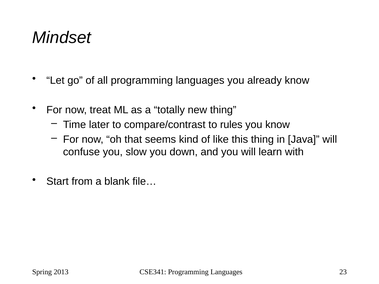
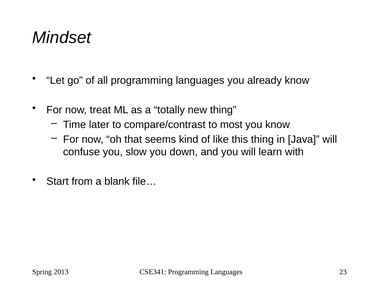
rules: rules -> most (231, 125)
